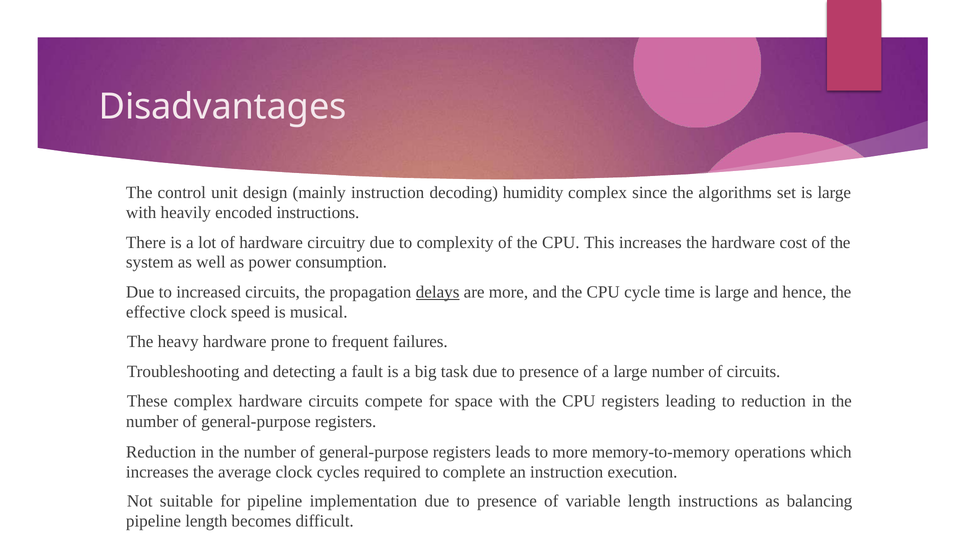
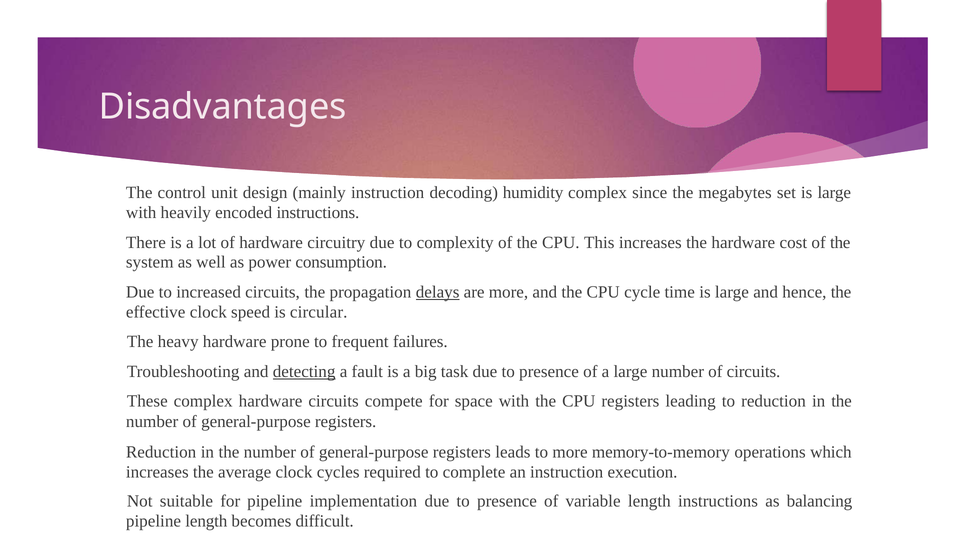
algorithms: algorithms -> megabytes (735, 193)
musical: musical -> circular (319, 312)
detecting underline: none -> present (304, 372)
